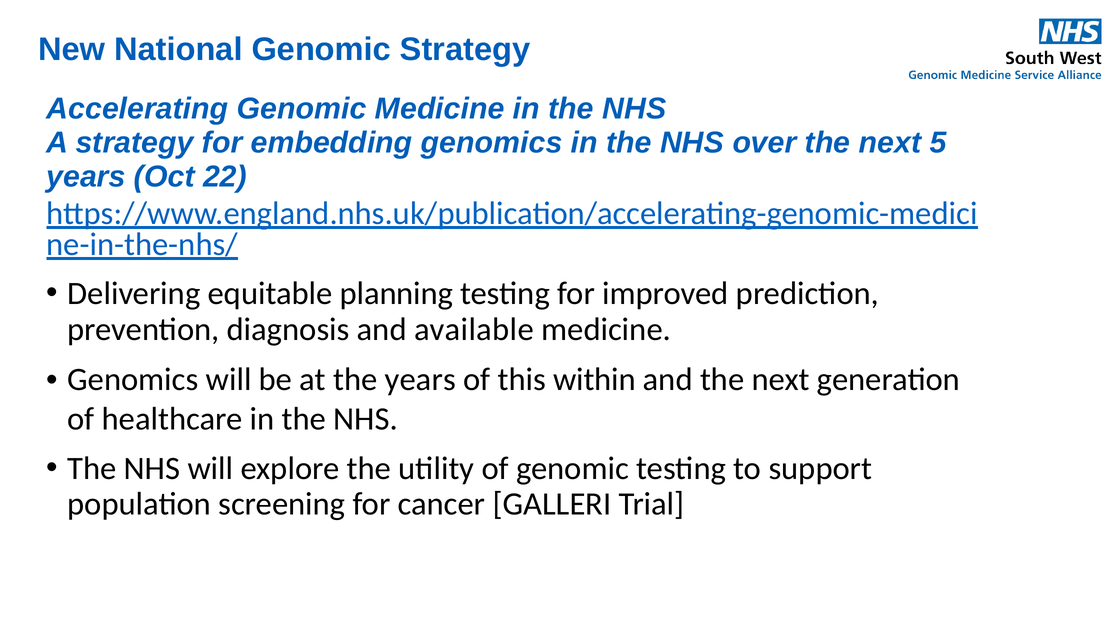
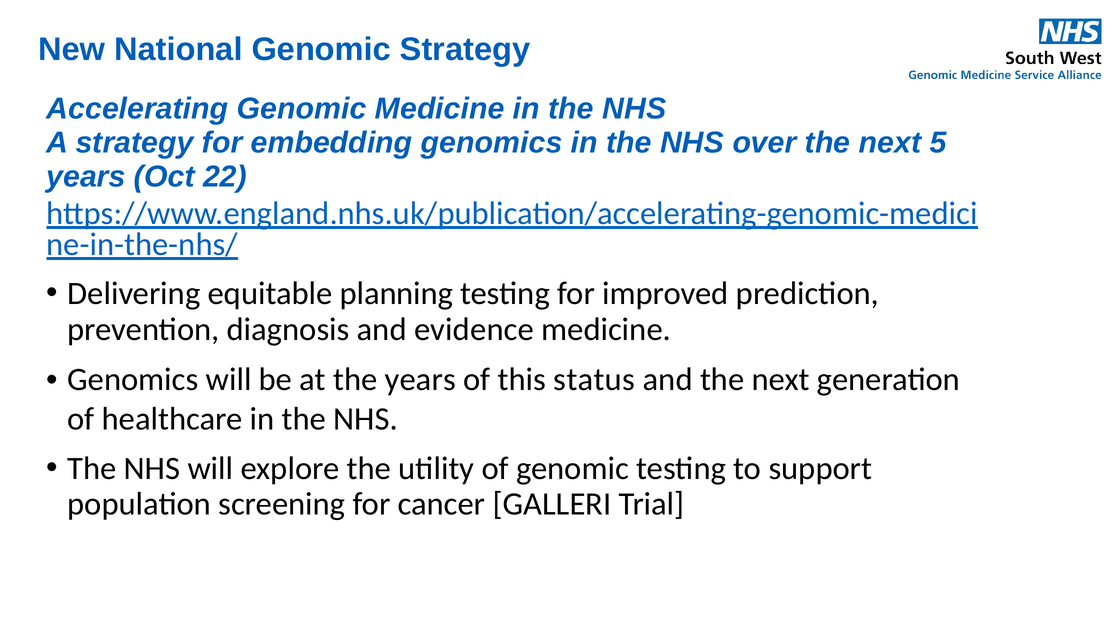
available: available -> evidence (474, 330)
within: within -> status (594, 380)
